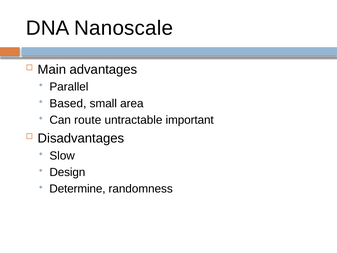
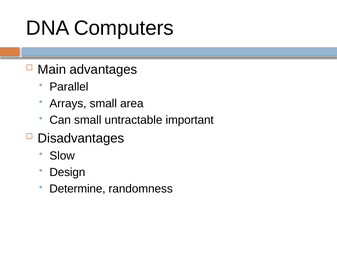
Nanoscale: Nanoscale -> Computers (124, 28)
Based: Based -> Arrays (68, 103)
Can route: route -> small (88, 120)
